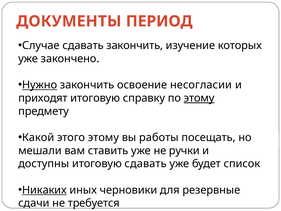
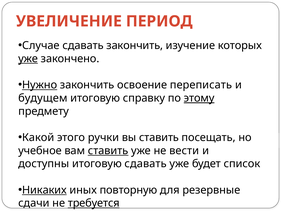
ДОКУМЕНТЫ: ДОКУМЕНТЫ -> УВЕЛИЧЕНИЕ (69, 21)
уже underline: none -> present (28, 59)
несогласии: несогласии -> переписать (201, 85)
приходят: приходят -> будущем (43, 98)
этого этому: этому -> ручки (103, 137)
вы работы: работы -> ставить (159, 137)
мешали: мешали -> учебное (40, 150)
ставить underline: none -> present (108, 150)
ручки: ручки -> вести (184, 150)
черновики: черновики -> повторную (128, 190)
требуется underline: none -> present (94, 203)
